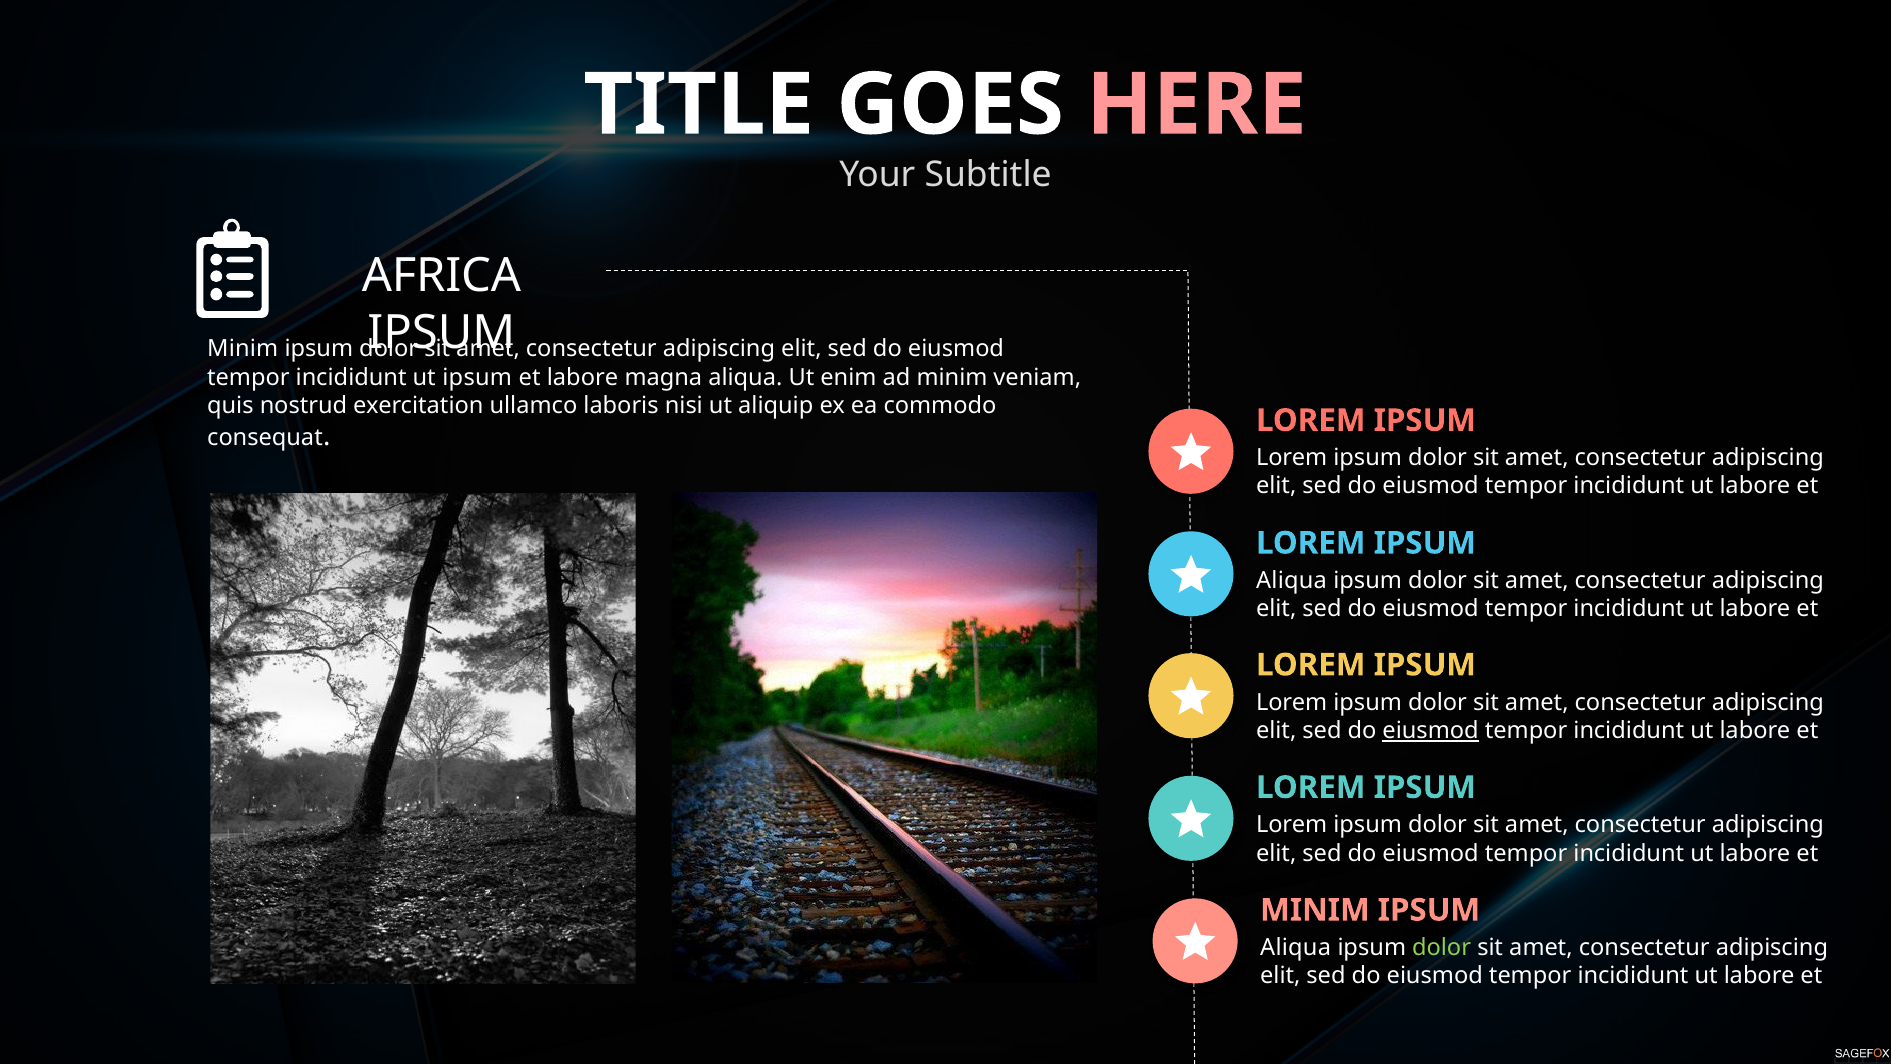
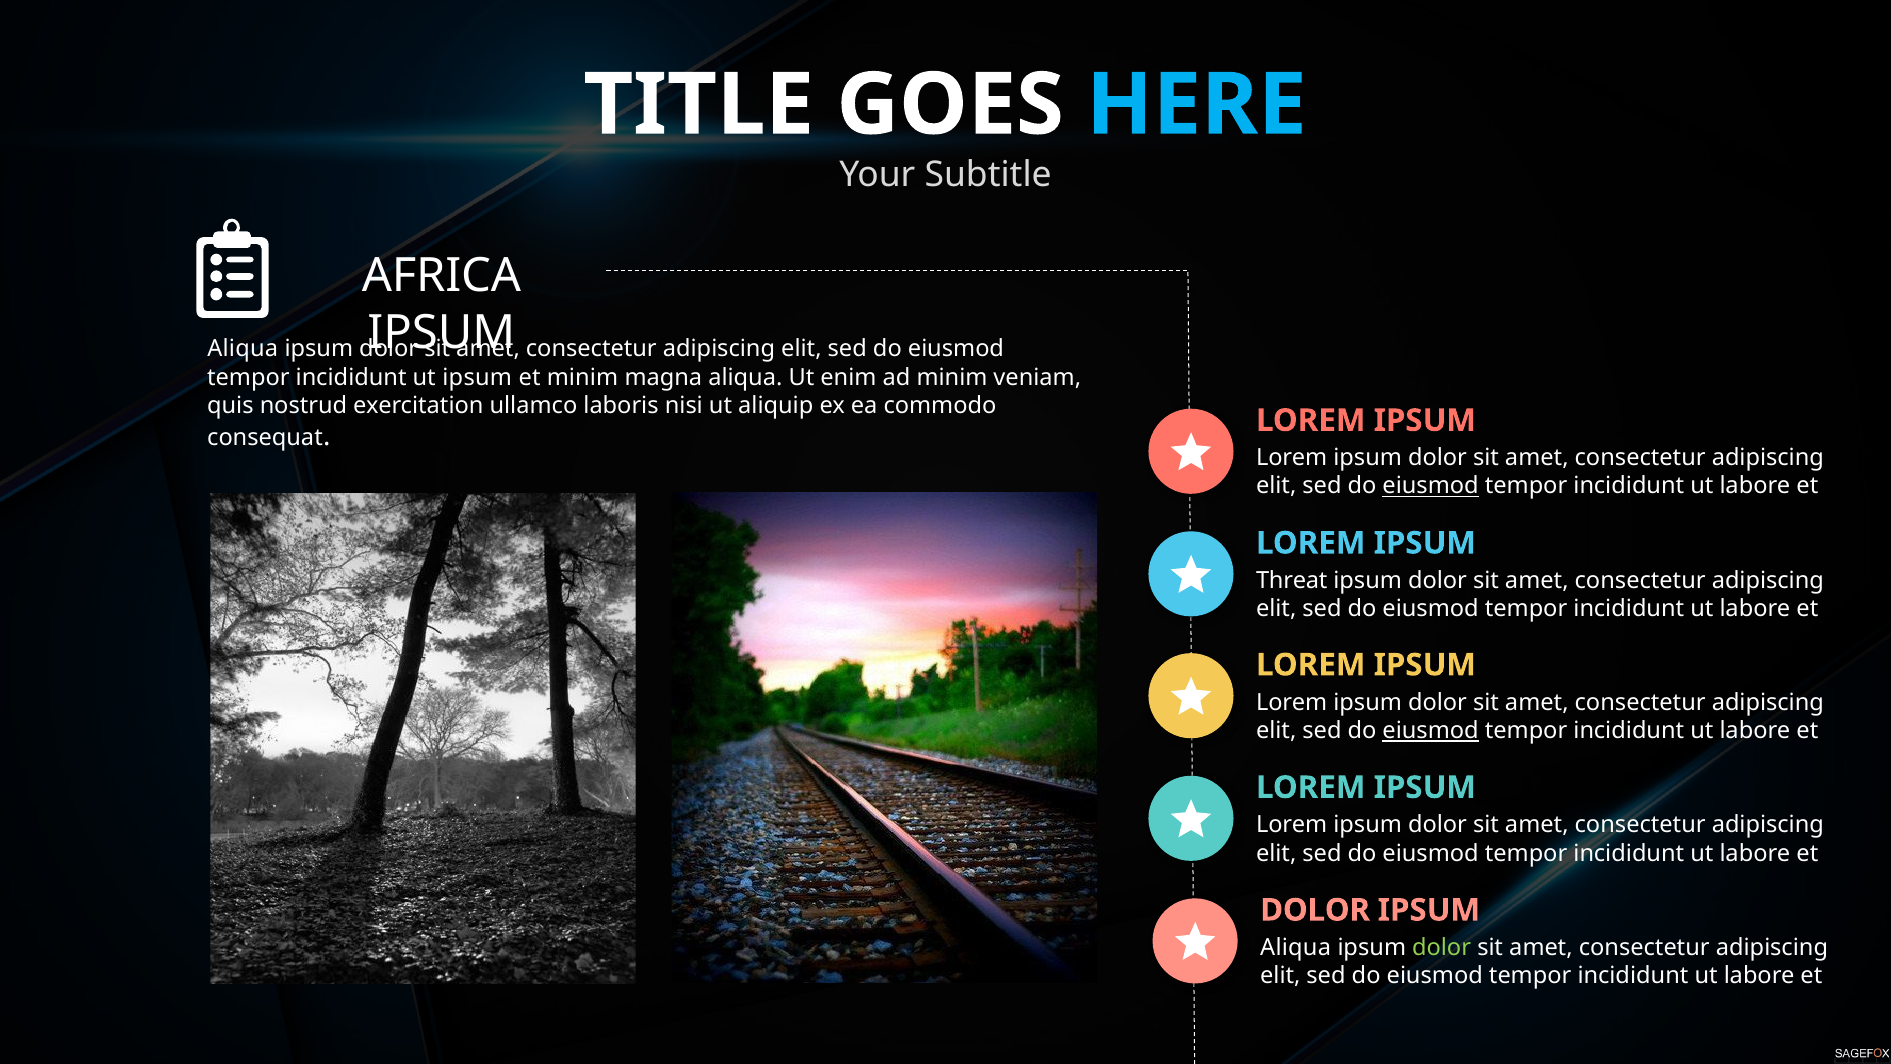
HERE colour: pink -> light blue (1197, 105)
Minim: Minim -> Aliqua (243, 349)
et labore: labore -> minim (582, 377)
eiusmod underline: none -> present (1431, 486)
Aliqua: Aliqua -> Threat (1292, 580)
MINIM: MINIM -> DOLOR (1315, 910)
